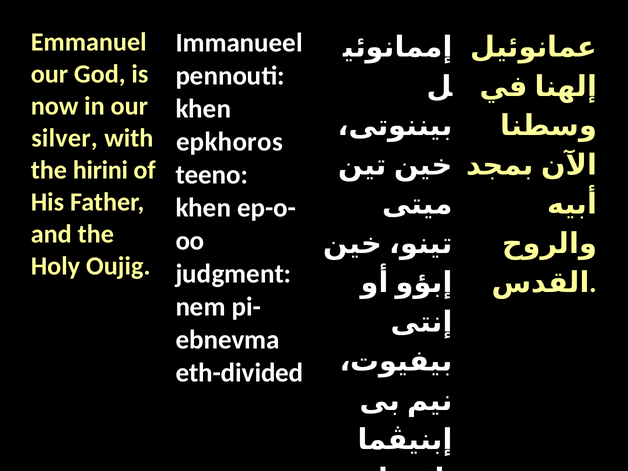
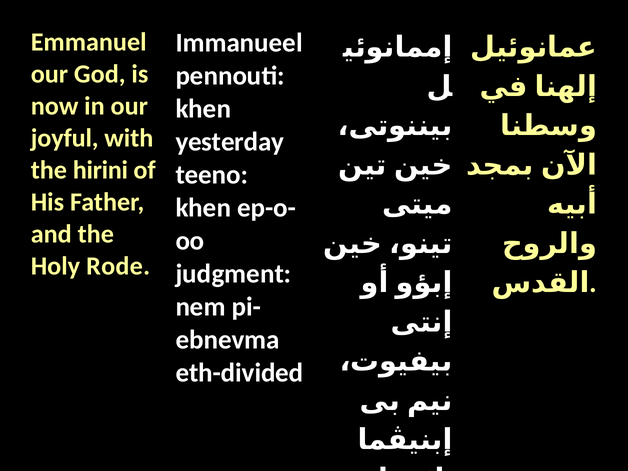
silver: silver -> joyful (65, 138)
epkhoros: epkhoros -> yesterday (230, 142)
Oujig: Oujig -> Rode (118, 266)
